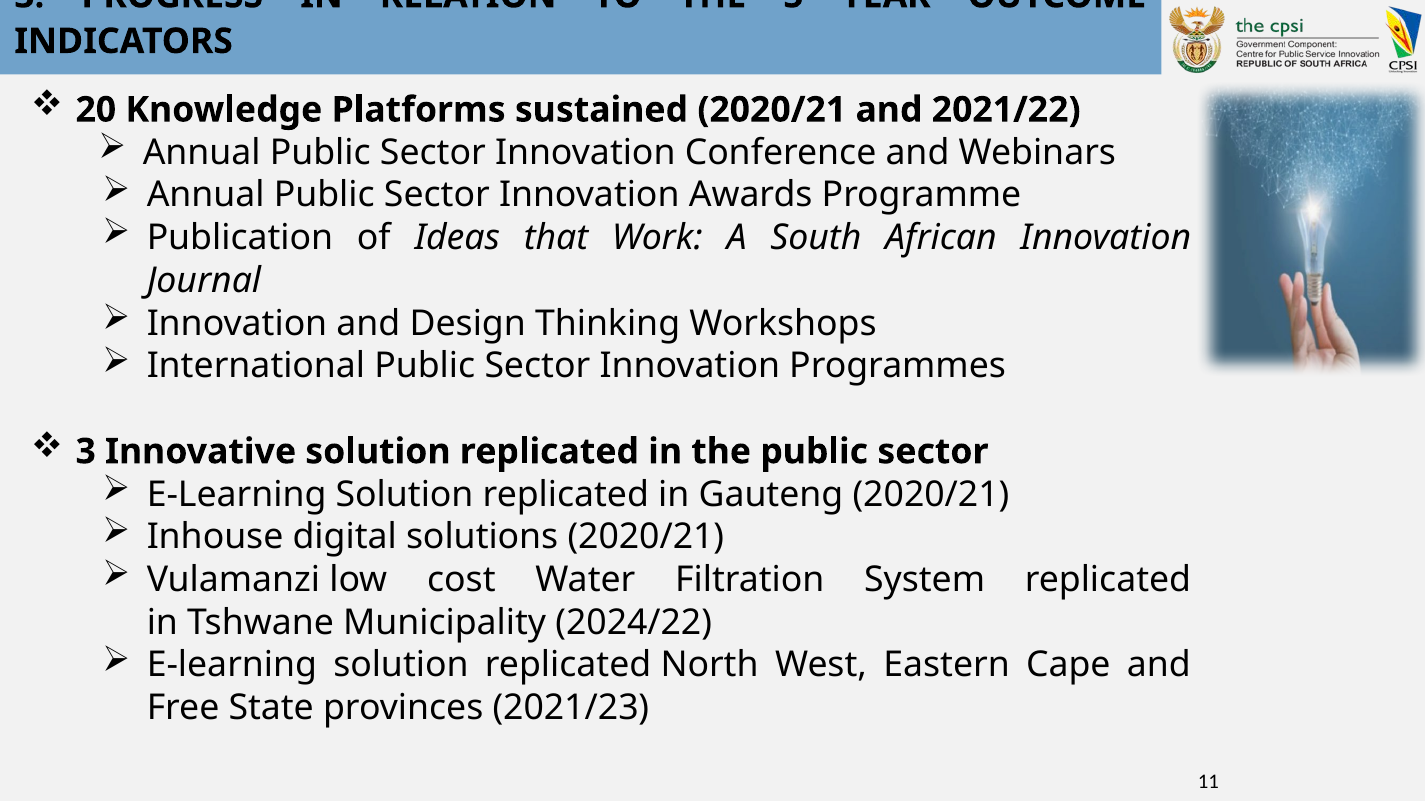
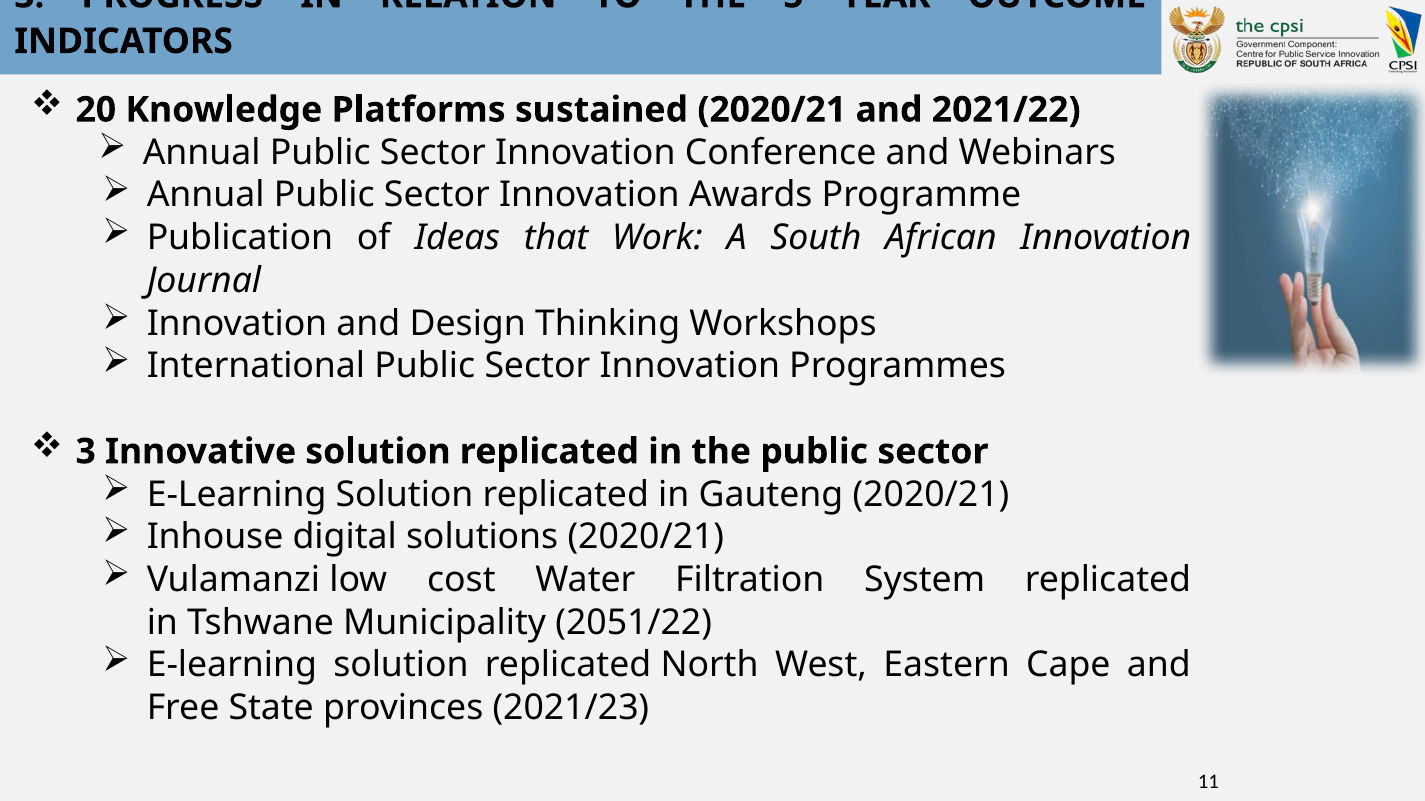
2024/22: 2024/22 -> 2051/22 (634, 623)
